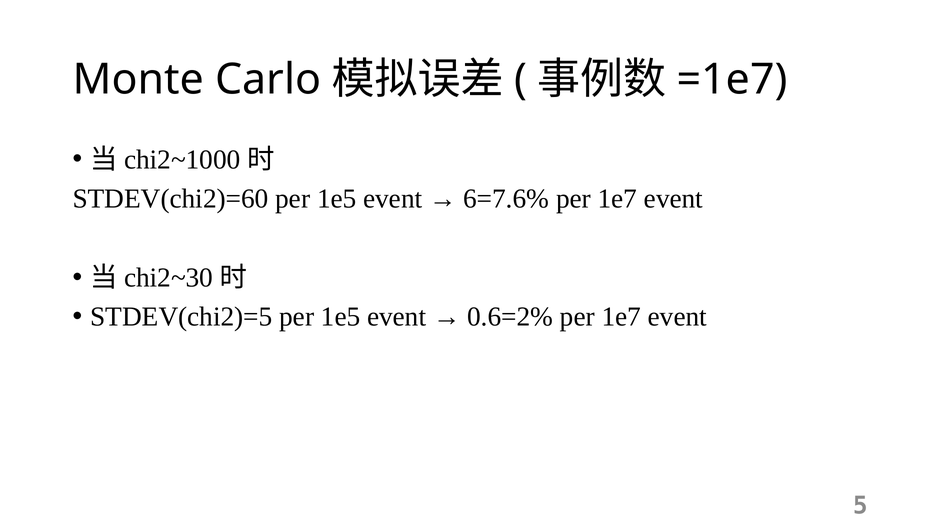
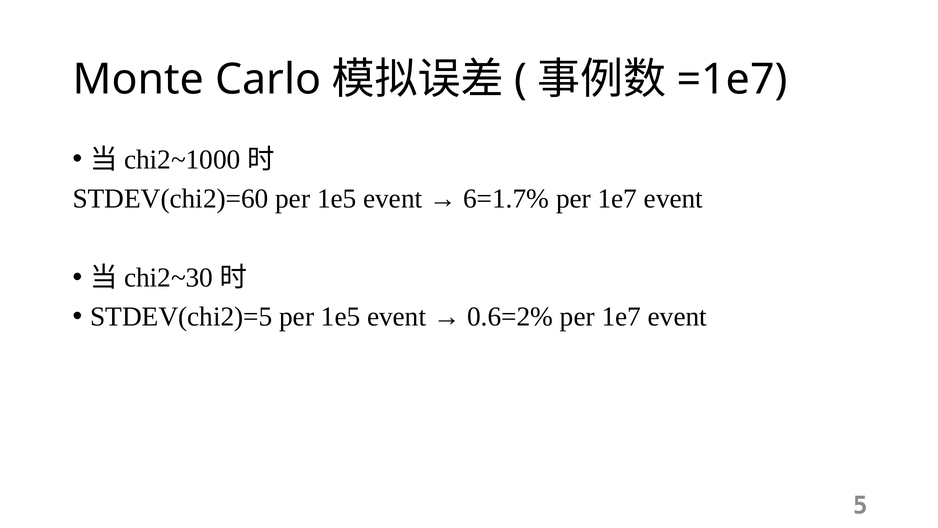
6=7.6%: 6=7.6% -> 6=1.7% (506, 199)
